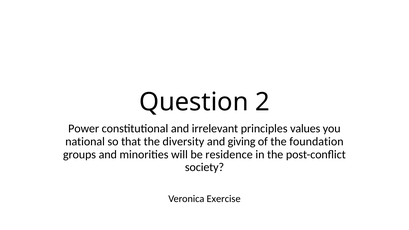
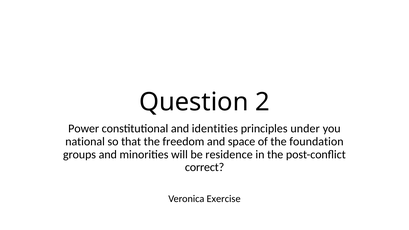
irrelevant: irrelevant -> identities (215, 129)
values: values -> under (305, 129)
diversity: diversity -> freedom (183, 142)
giving: giving -> space (242, 142)
society: society -> correct (205, 167)
